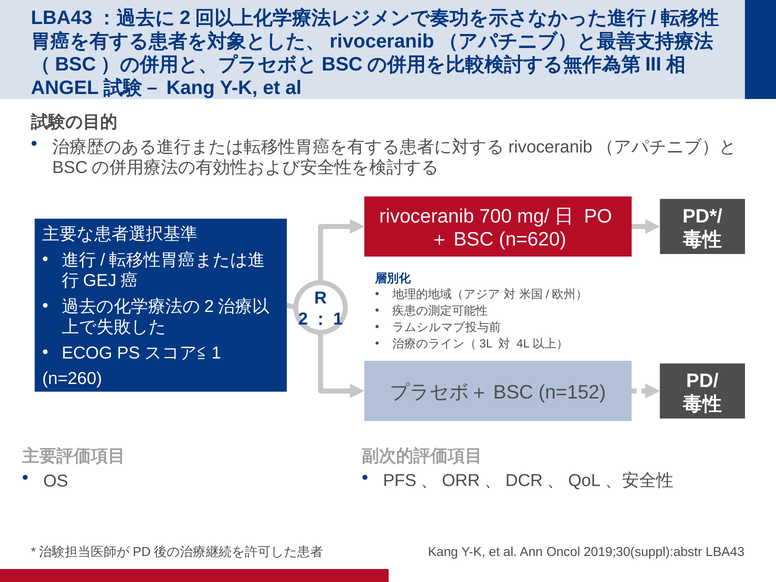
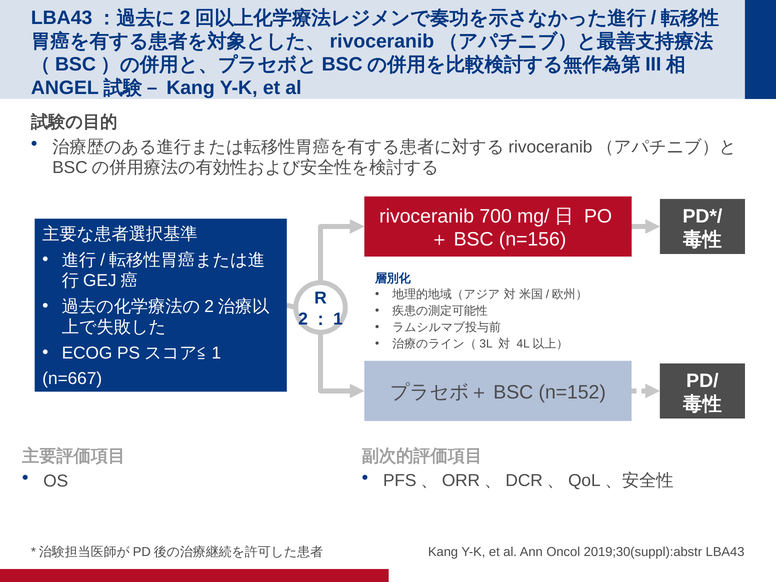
n=620: n=620 -> n=156 (533, 239)
n=260: n=260 -> n=667 (72, 379)
